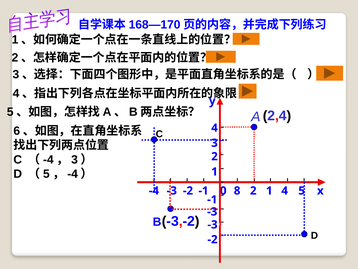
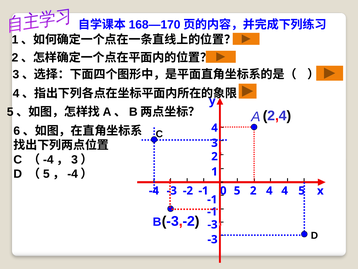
8: 8 -> 5 (237, 190)
2 1: 1 -> 4 (269, 190)
-3: -3 -> -1 (212, 211)
-2: -2 -> -3 (213, 239)
